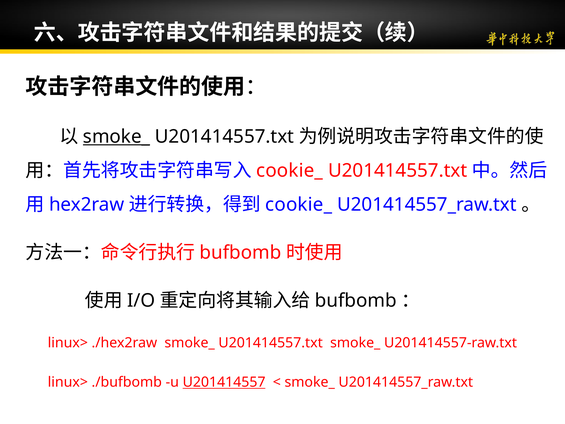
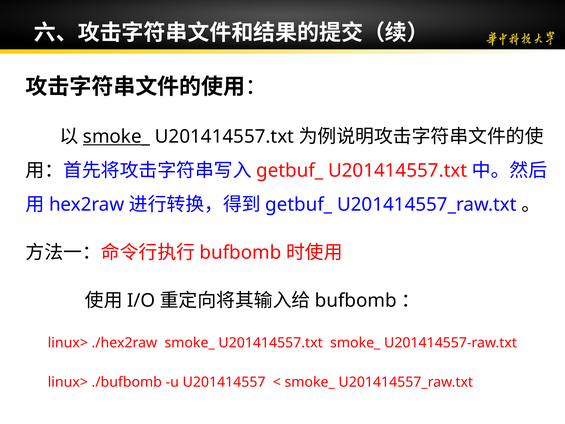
cookie_: cookie_ -> getbuf_ (290, 170)
cookie_: cookie_ -> getbuf_ (299, 204)
U201414557 underline: present -> none (224, 382)
